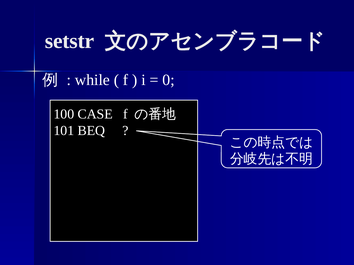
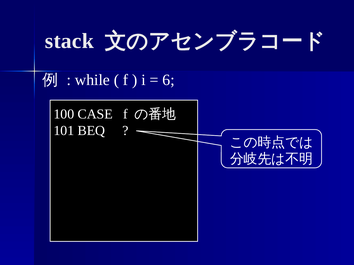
setstr: setstr -> stack (69, 41)
0: 0 -> 6 (169, 80)
